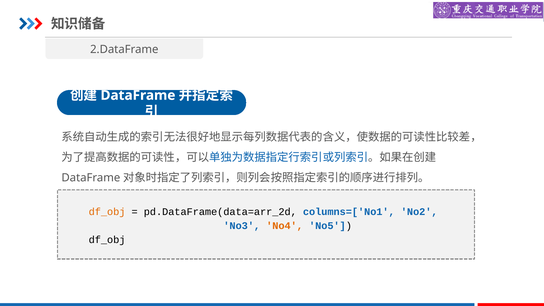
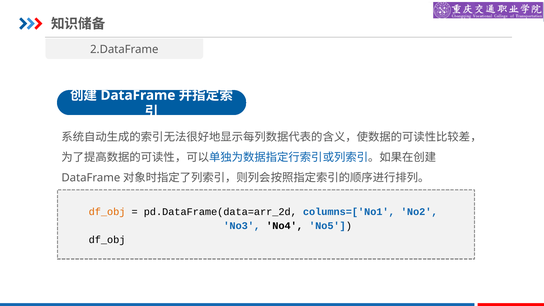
No4 colour: orange -> black (285, 226)
